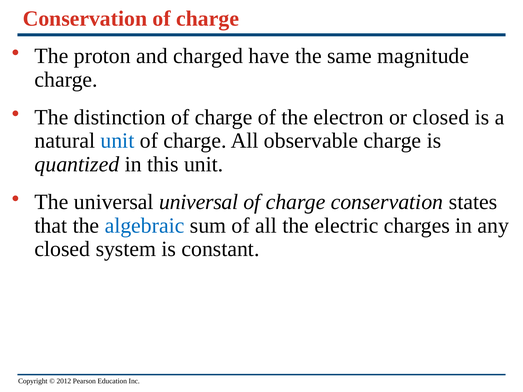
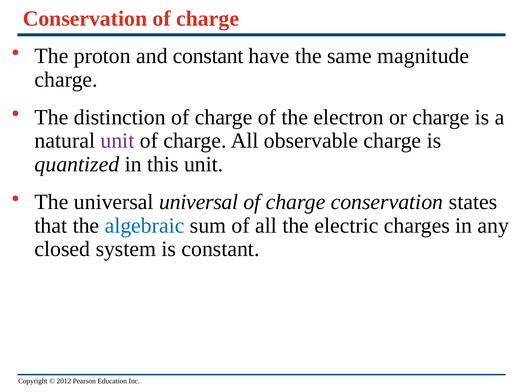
and charged: charged -> constant (208, 56)
or closed: closed -> charge (441, 117)
unit colour: blue -> purple (117, 141)
